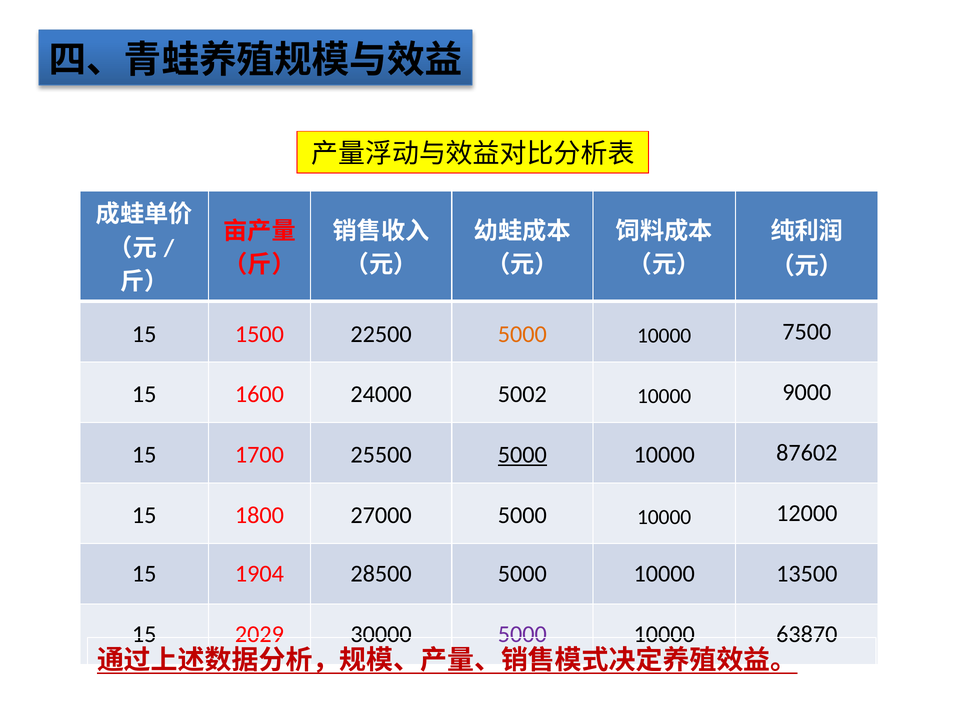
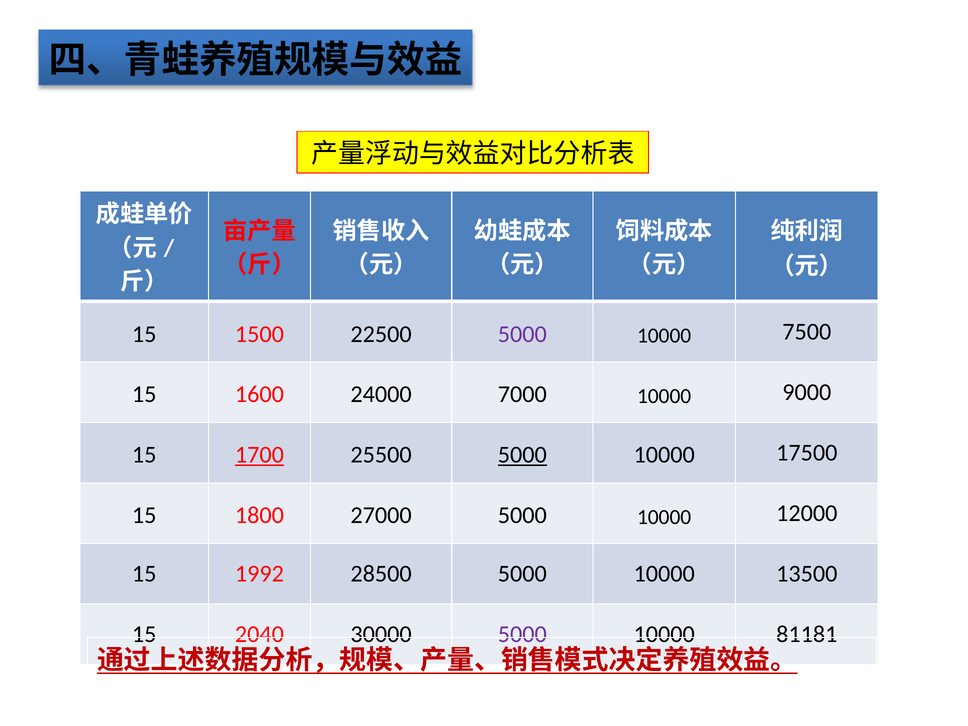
5000 colour: orange -> purple (522, 334)
5002: 5002 -> 7000 (522, 394)
1700 underline: none -> present (259, 455)
87602: 87602 -> 17500 (807, 453)
1904: 1904 -> 1992 (259, 574)
2029: 2029 -> 2040 (259, 634)
63870: 63870 -> 81181 (807, 634)
